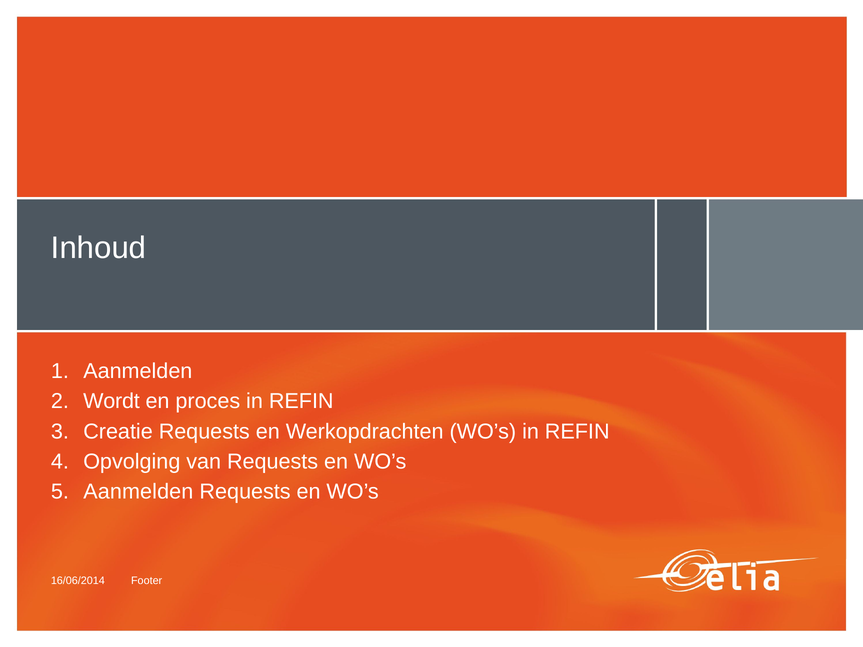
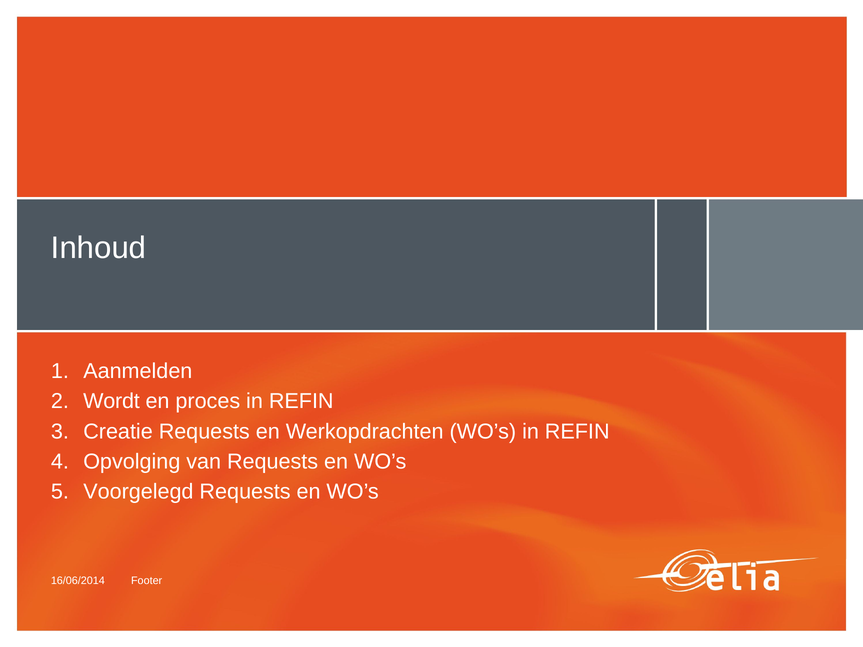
Aanmelden: Aanmelden -> Voorgelegd (138, 492)
